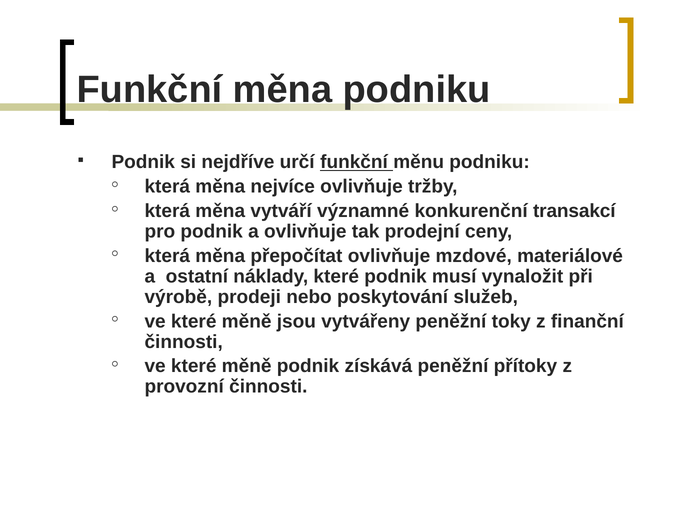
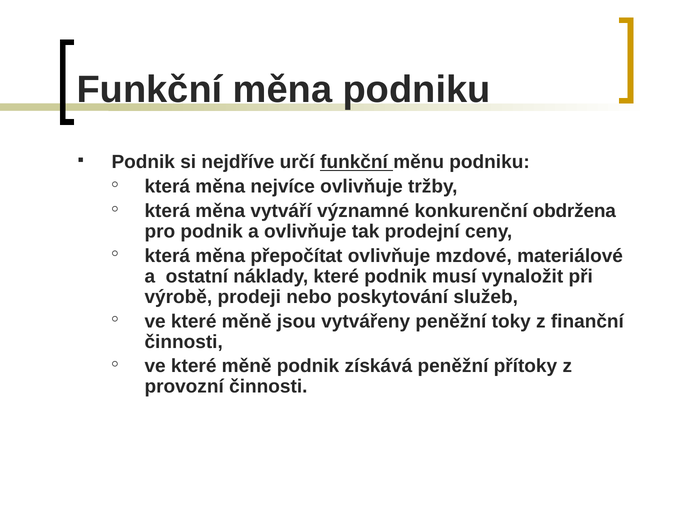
transakcí: transakcí -> obdržena (574, 211)
